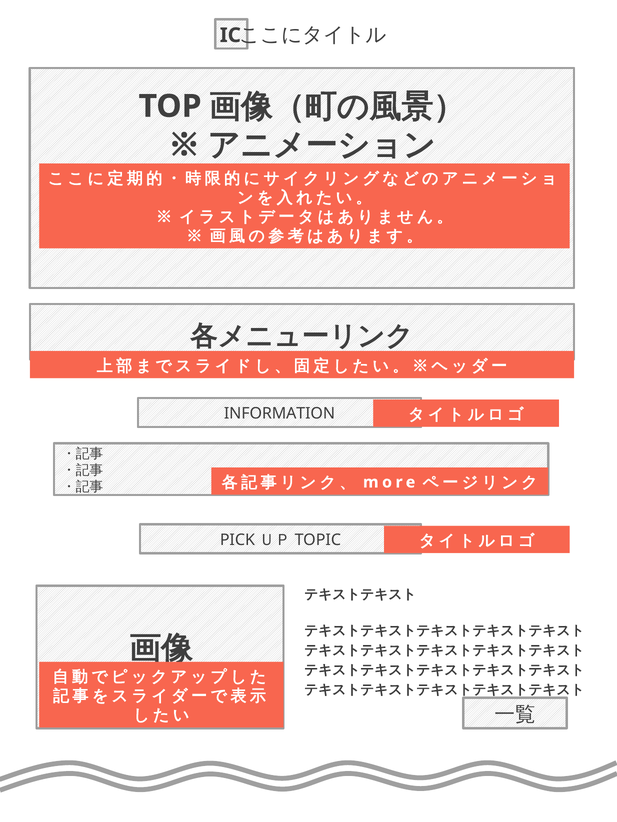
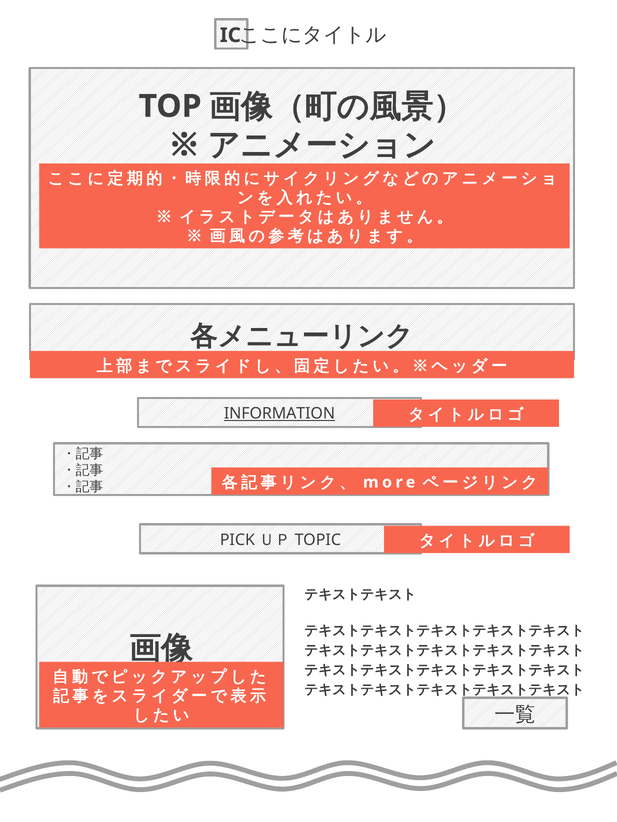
INFORMATION underline: none -> present (279, 414)
